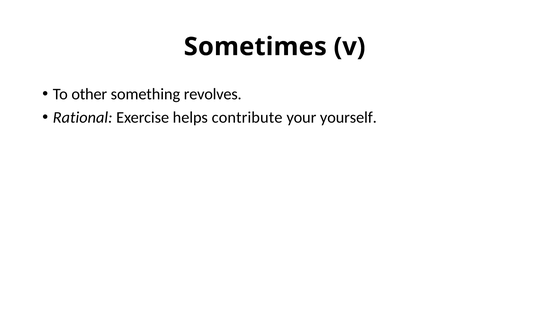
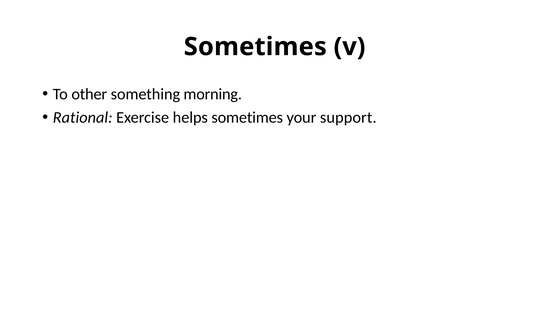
revolves: revolves -> morning (213, 94)
helps contribute: contribute -> sometimes (247, 117)
yourself: yourself -> support (348, 117)
